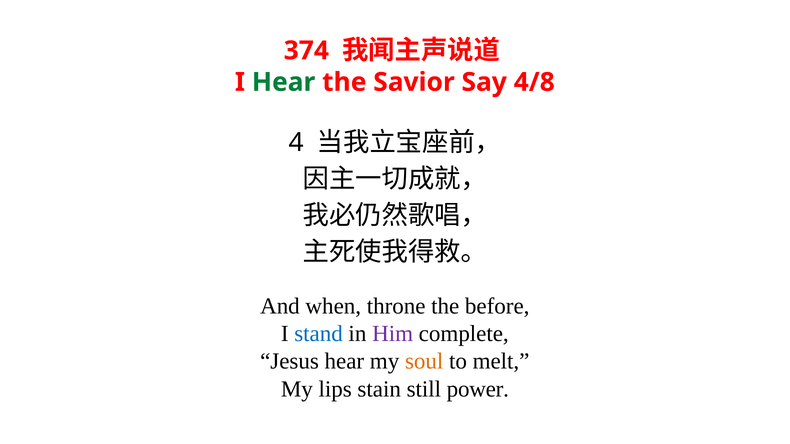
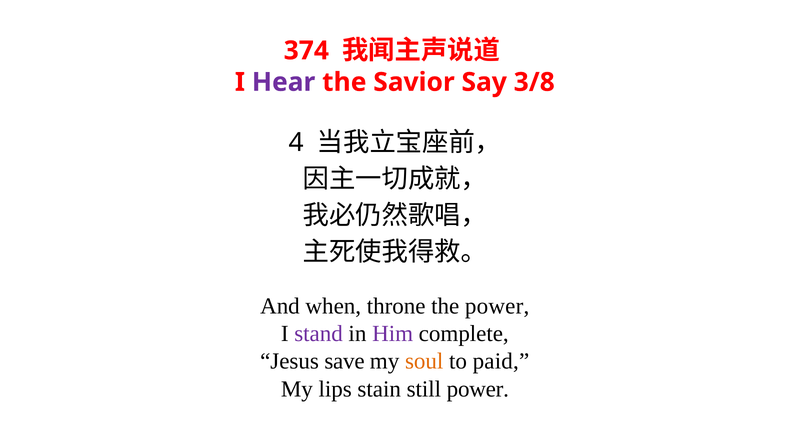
Hear colour: green -> purple (284, 82)
4/8: 4/8 -> 3/8 (534, 82)
the before: before -> power (497, 306)
stand colour: blue -> purple (319, 334)
Jesus hear: hear -> save (344, 362)
melt: melt -> paid (501, 362)
